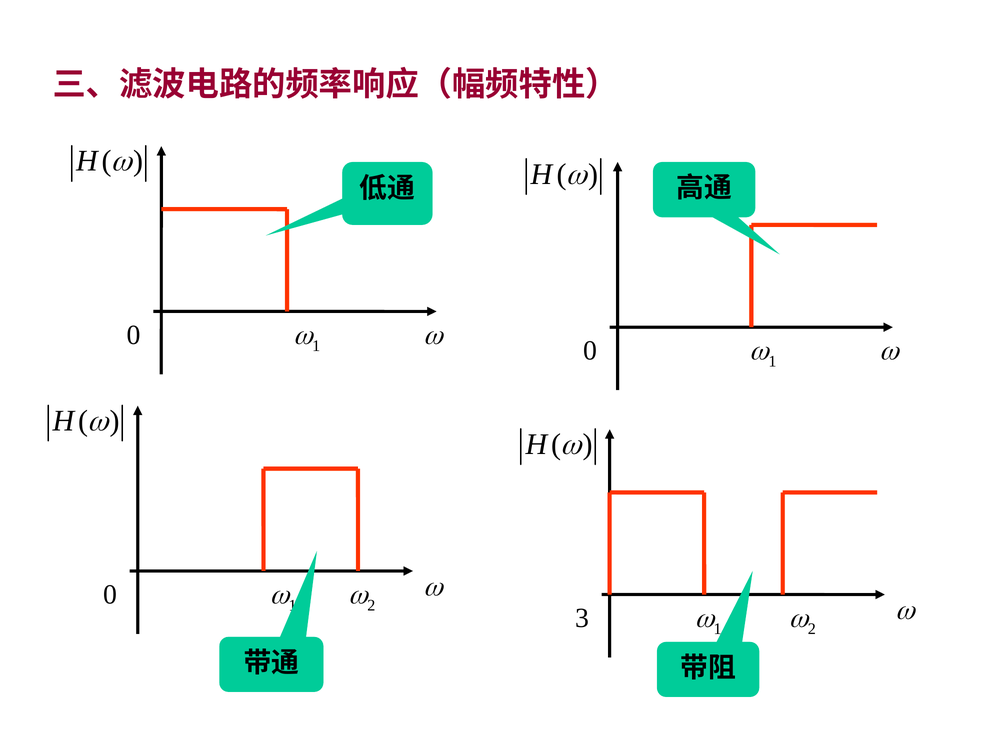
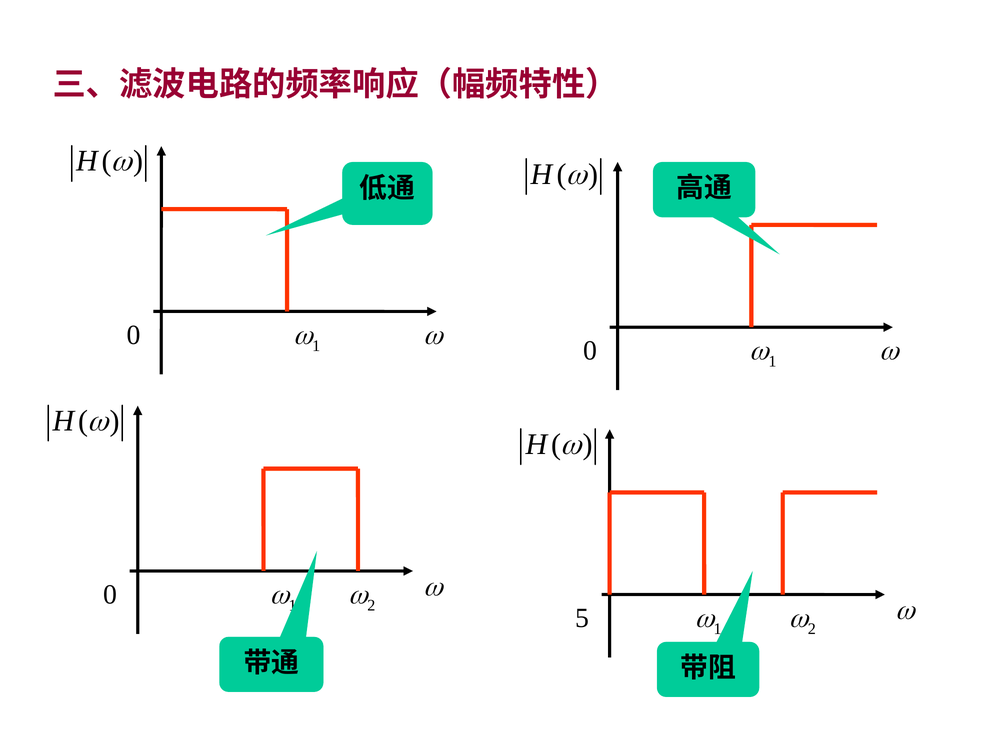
3: 3 -> 5 (582, 618)
